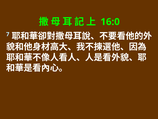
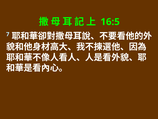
16:0: 16:0 -> 16:5 (110, 22)
